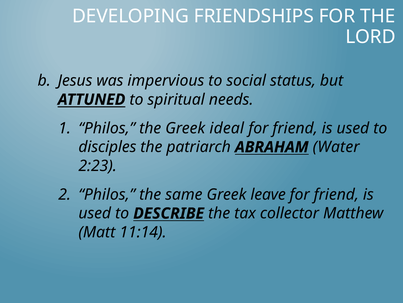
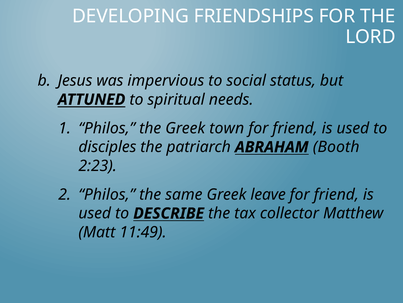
ideal: ideal -> town (227, 128)
Water: Water -> Booth (336, 147)
11:14: 11:14 -> 11:49 (143, 232)
